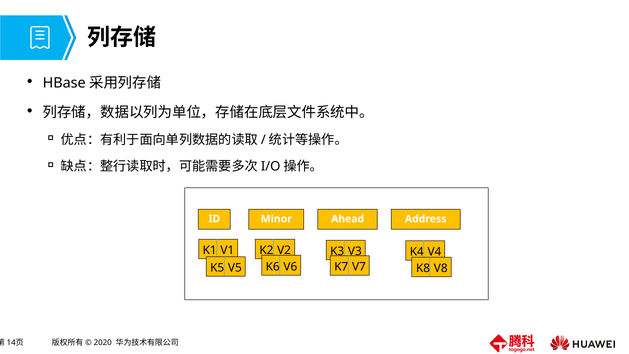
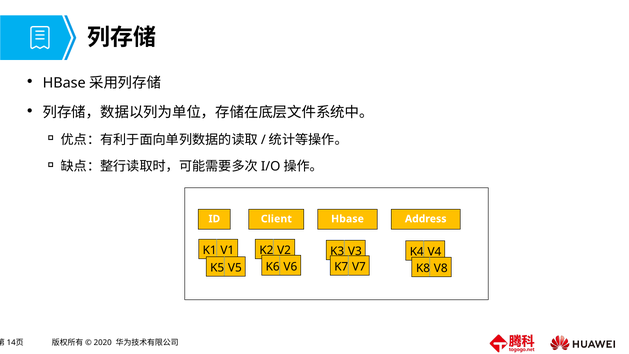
Minor: Minor -> Client (276, 219)
Ahead: Ahead -> Hbase (348, 219)
